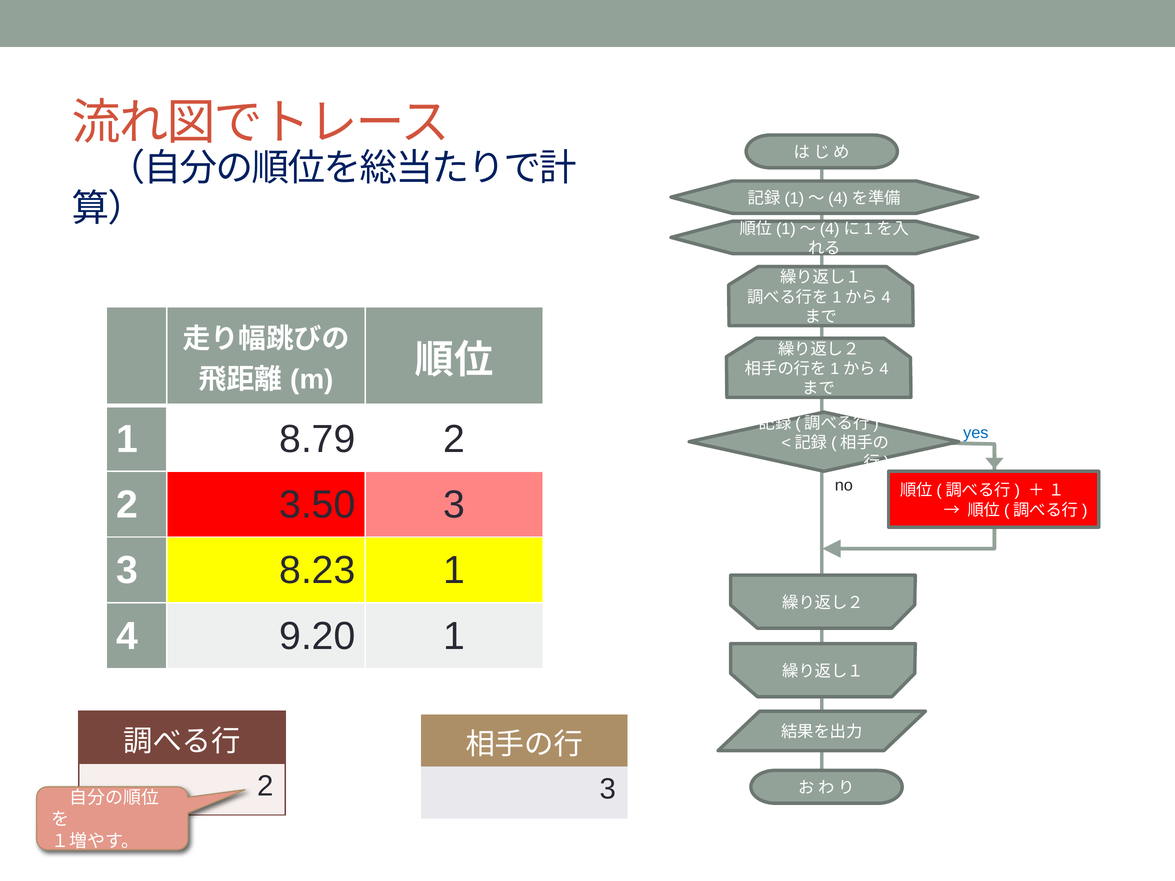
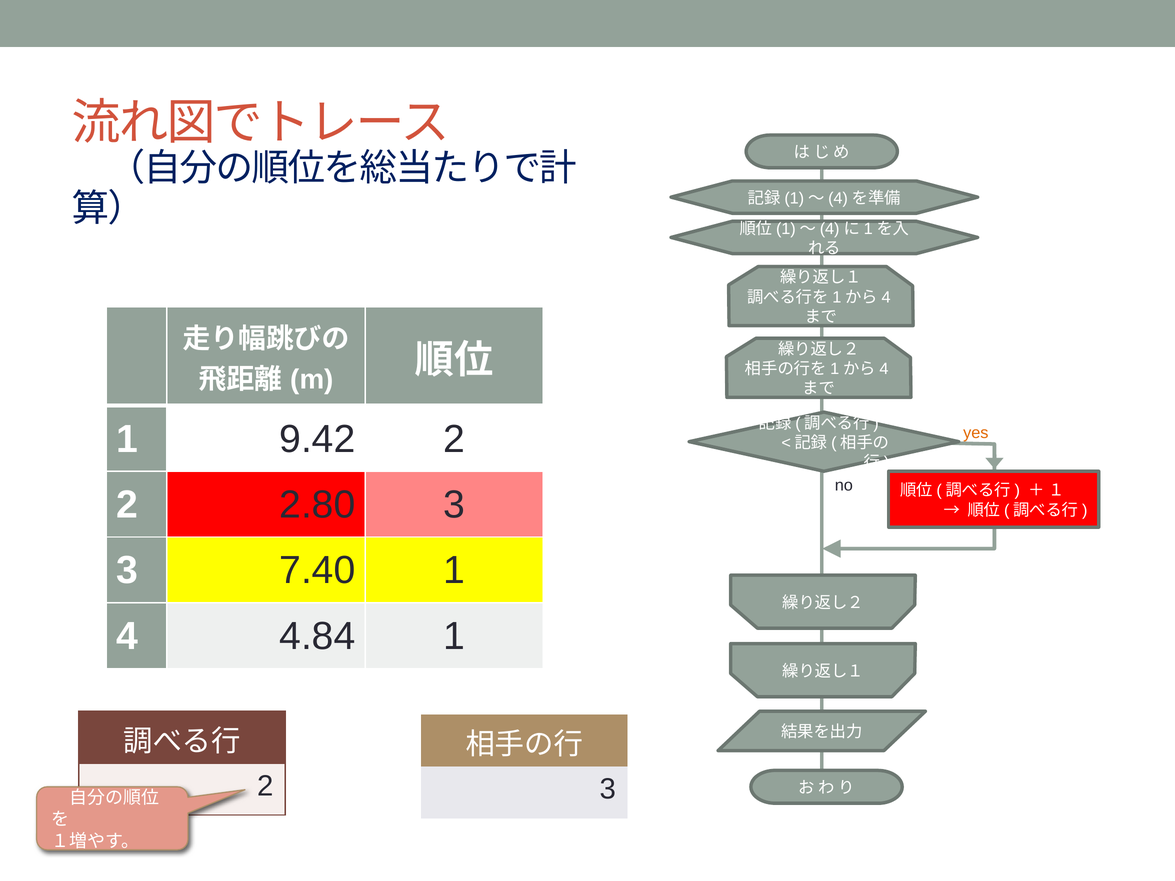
8.79: 8.79 -> 9.42 (317, 439)
yes colour: blue -> orange (976, 433)
3.50: 3.50 -> 2.80 (317, 505)
8.23: 8.23 -> 7.40 (317, 571)
9.20: 9.20 -> 4.84 (317, 636)
